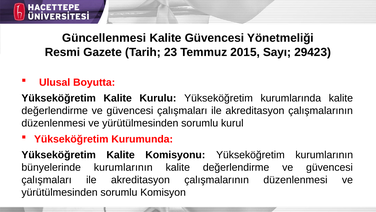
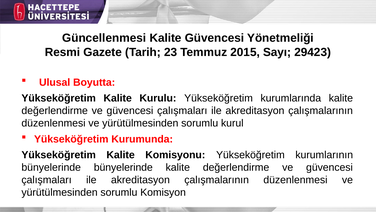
bünyelerinde kurumlarının: kurumlarının -> bünyelerinde (123, 167)
